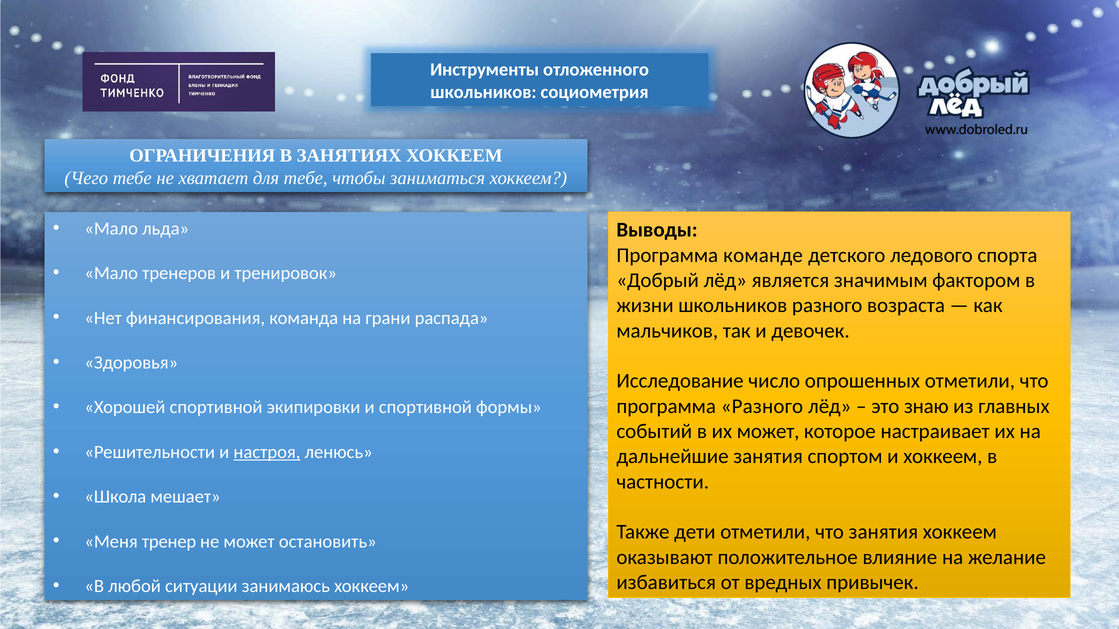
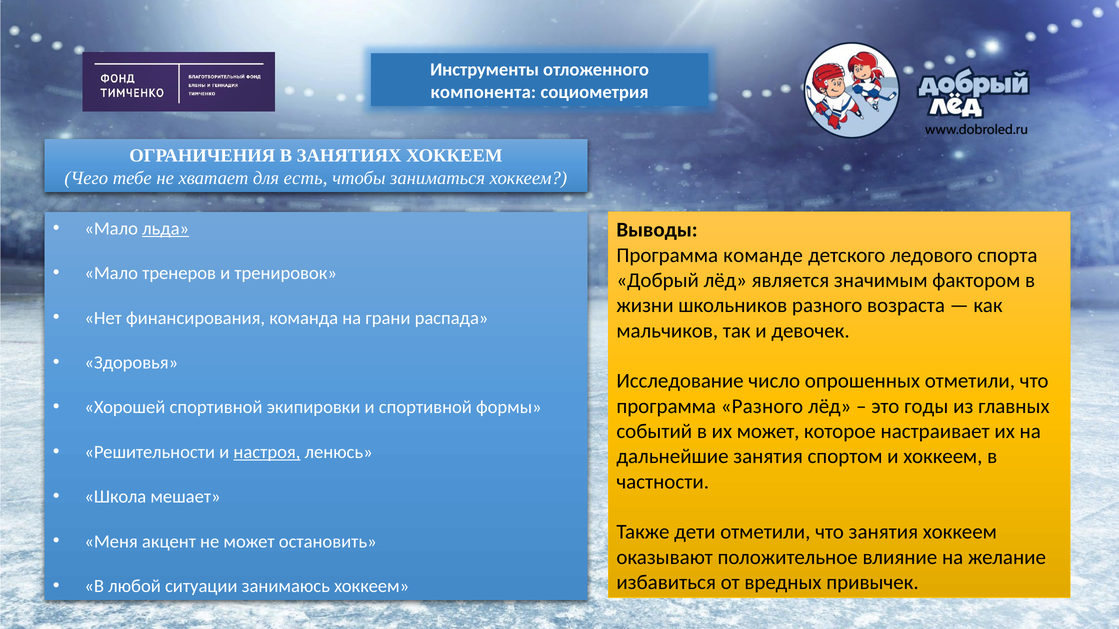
школьников: школьников -> компонента (483, 92)
для тебе: тебе -> есть (306, 178)
льда underline: none -> present (166, 229)
знаю: знаю -> годы (926, 406)
тренер: тренер -> акцент (169, 542)
